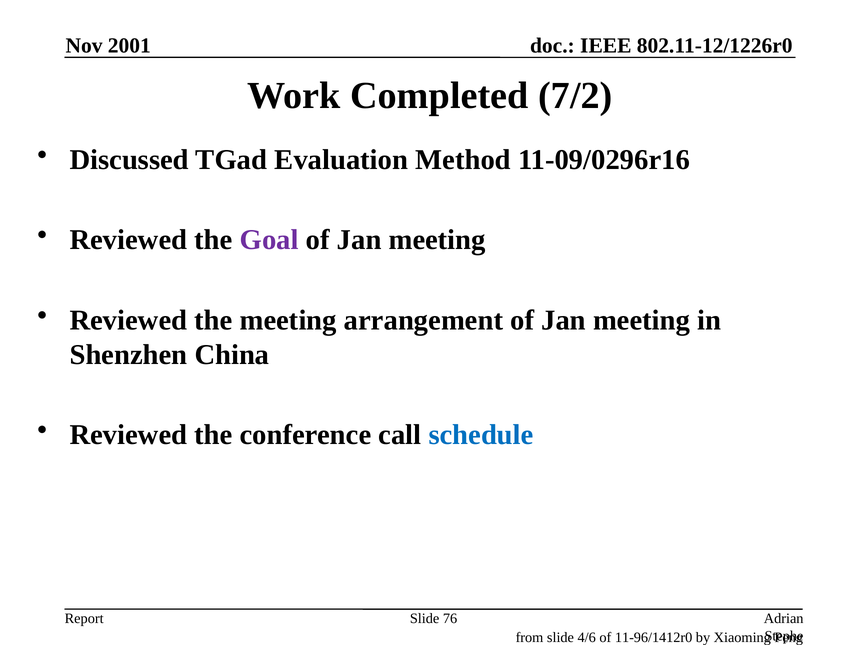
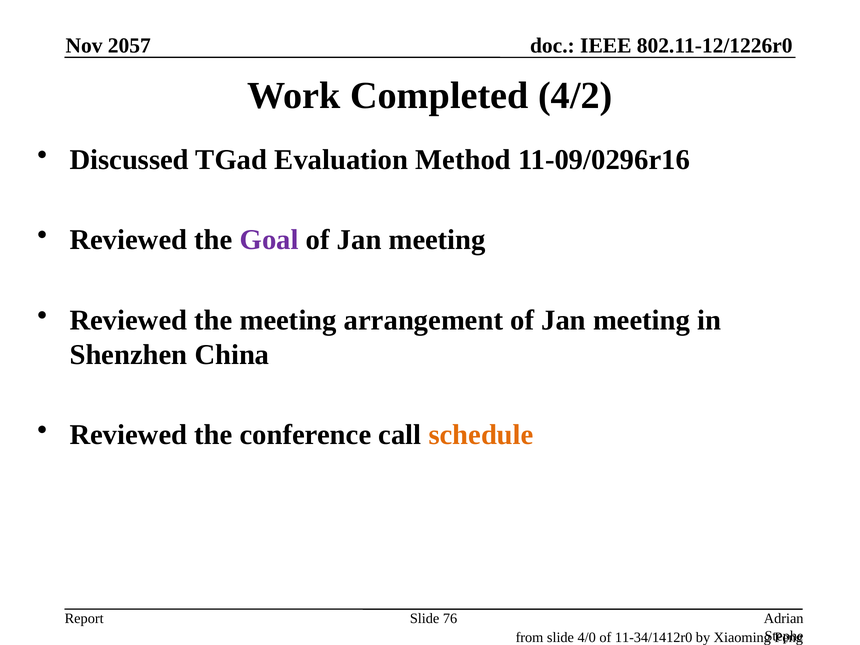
2001: 2001 -> 2057 (129, 46)
7/2: 7/2 -> 4/2 (575, 96)
schedule colour: blue -> orange (481, 435)
4/6: 4/6 -> 4/0 (587, 637)
11-96/1412r0: 11-96/1412r0 -> 11-34/1412r0 (654, 637)
